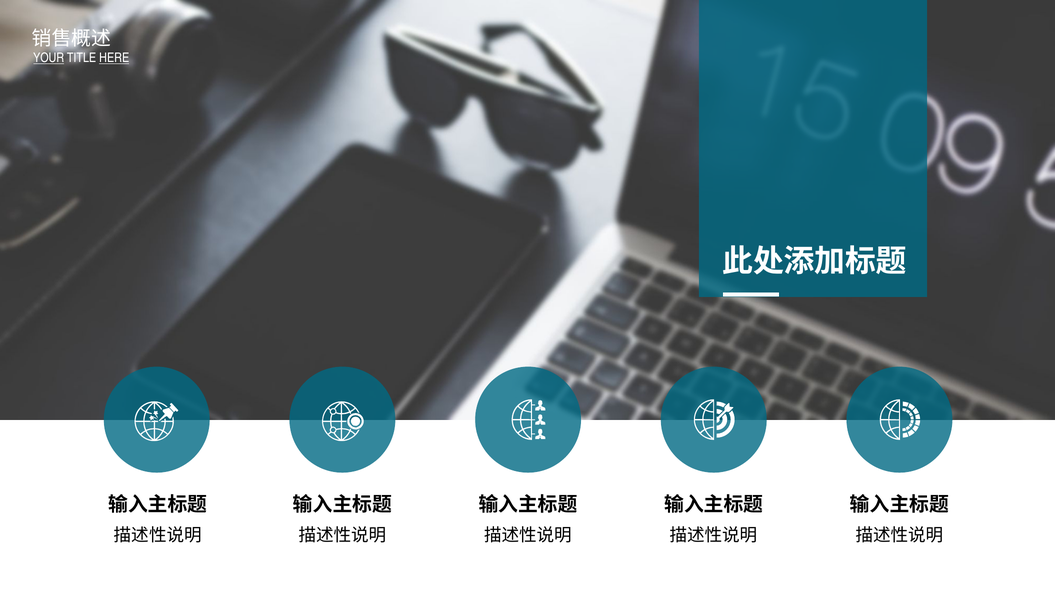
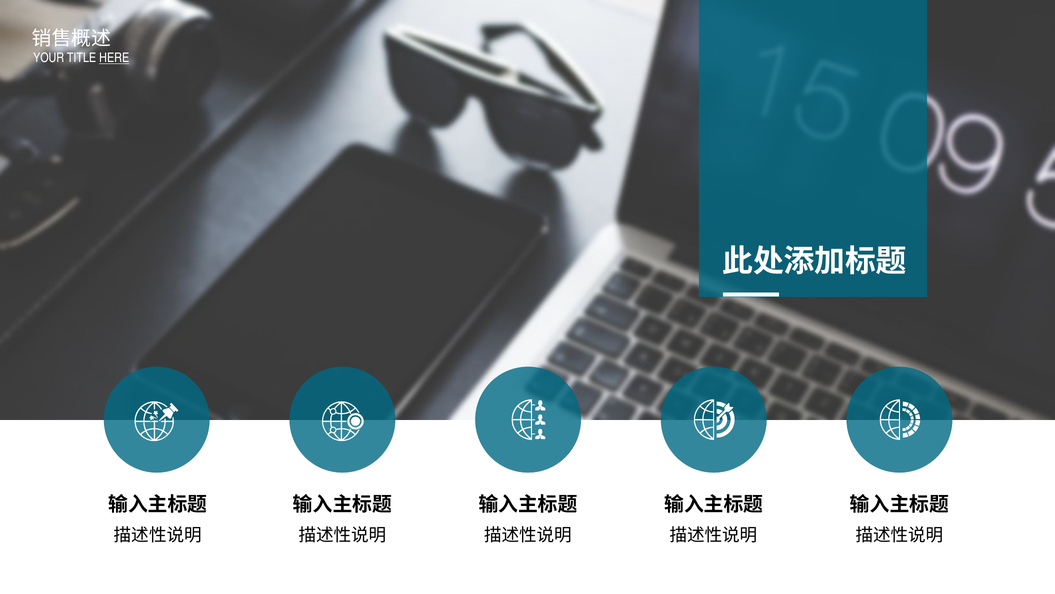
YOUR underline: present -> none (49, 58)
